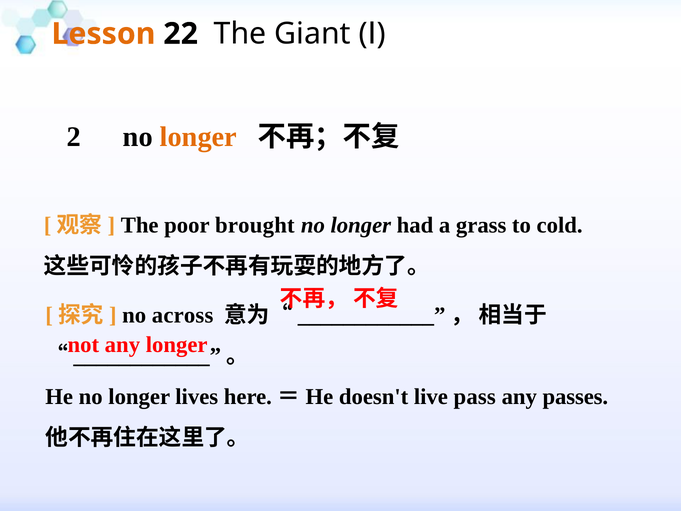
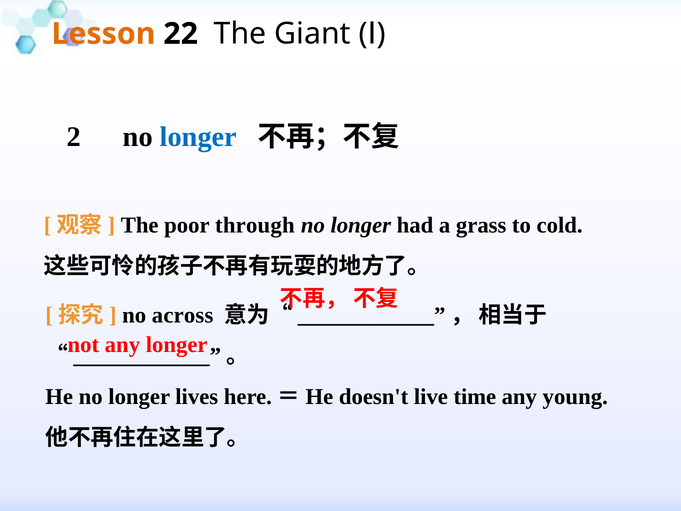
longer colour: orange -> blue (198, 137)
brought: brought -> through (255, 225)
pass: pass -> time (475, 397)
passes: passes -> young (575, 397)
